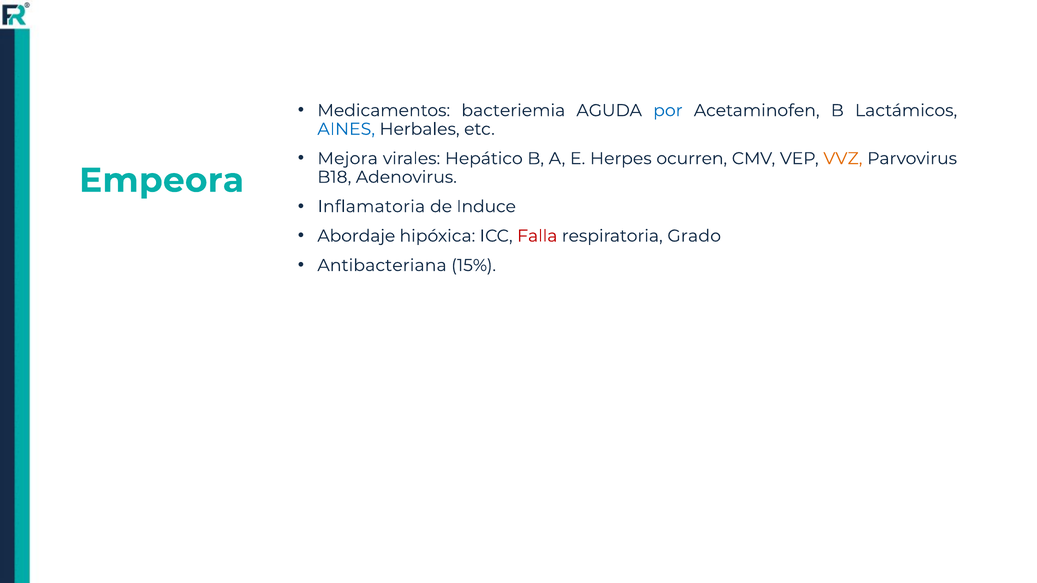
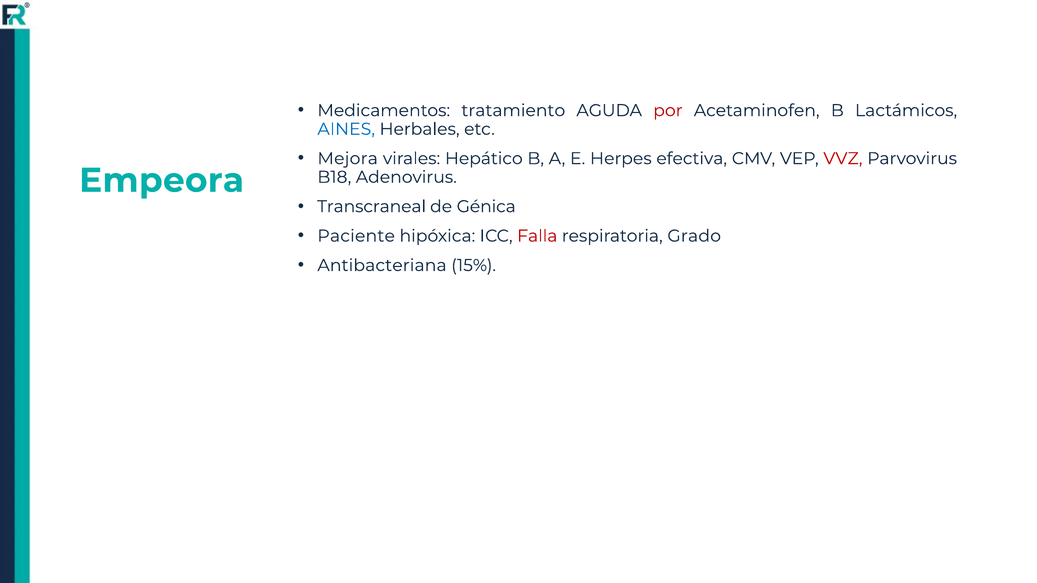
bacteriemia: bacteriemia -> tratamiento (513, 111)
por colour: blue -> red (668, 111)
ocurren: ocurren -> efectiva (692, 159)
VVZ colour: orange -> red (843, 159)
Inflamatoria: Inflamatoria -> Transcraneal (372, 207)
Induce: Induce -> Génica (486, 207)
Abordaje: Abordaje -> Paciente (356, 236)
